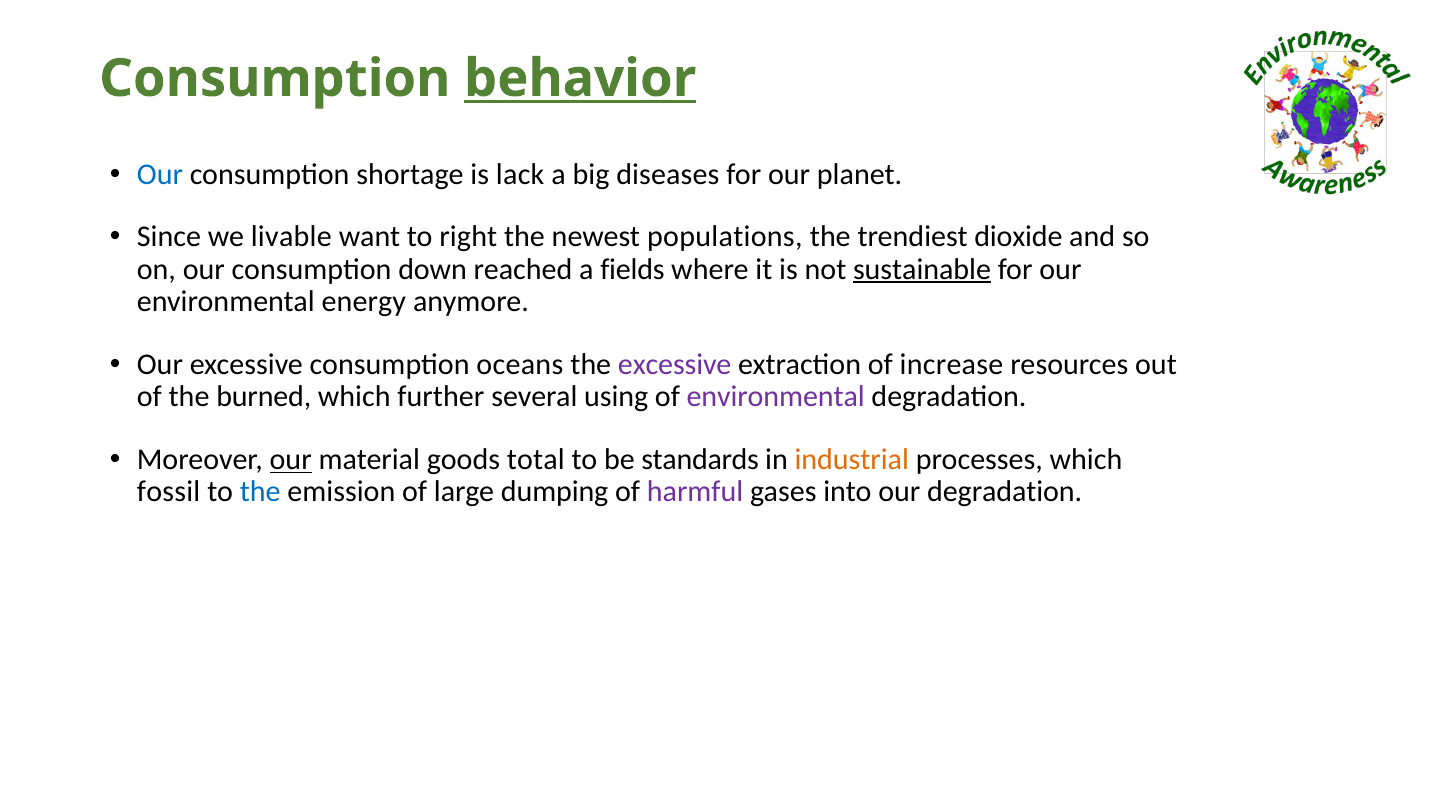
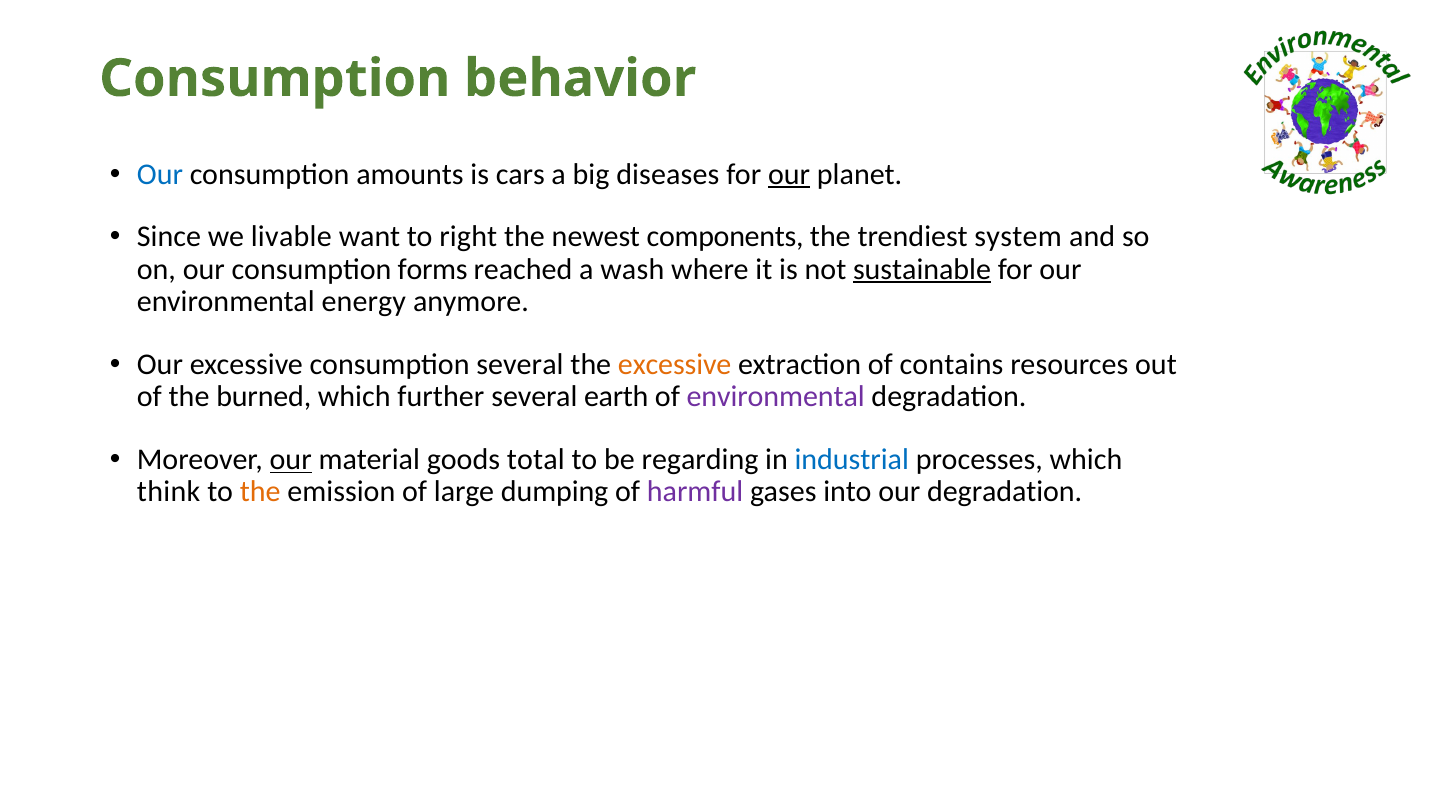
behavior underline: present -> none (580, 79)
shortage: shortage -> amounts (410, 174)
lack: lack -> cars (520, 174)
our underline: none -> present (789, 174)
populations: populations -> components (725, 237)
dioxide: dioxide -> system (1018, 237)
down: down -> forms (433, 269)
fields: fields -> wash (632, 269)
consumption oceans: oceans -> several (520, 364)
excessive colour: purple -> orange (675, 364)
increase: increase -> contains (952, 364)
using: using -> earth (616, 397)
standards: standards -> regarding (700, 459)
industrial colour: orange -> blue (852, 459)
fossil: fossil -> think (169, 492)
the colour: blue -> orange (260, 492)
